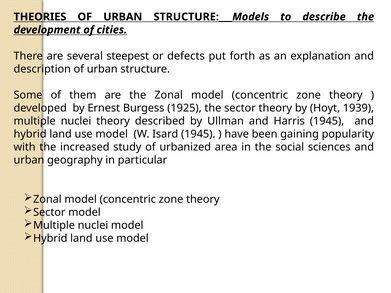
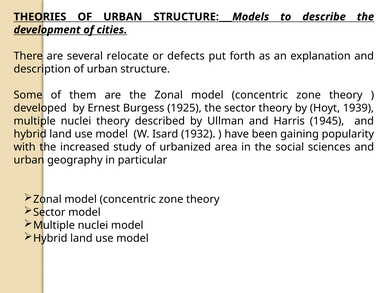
steepest: steepest -> relocate (128, 56)
Isard 1945: 1945 -> 1932 (198, 134)
